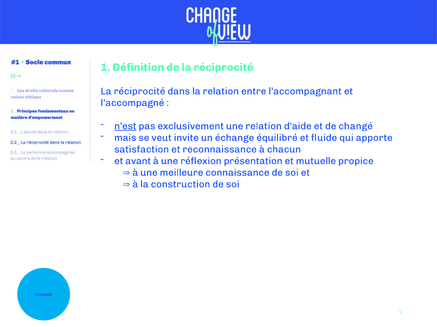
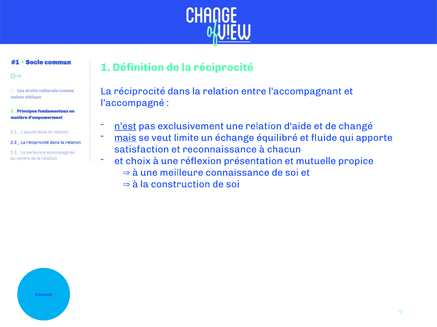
mais underline: none -> present (125, 138)
invite: invite -> limite (186, 138)
avant: avant -> choix (138, 161)
